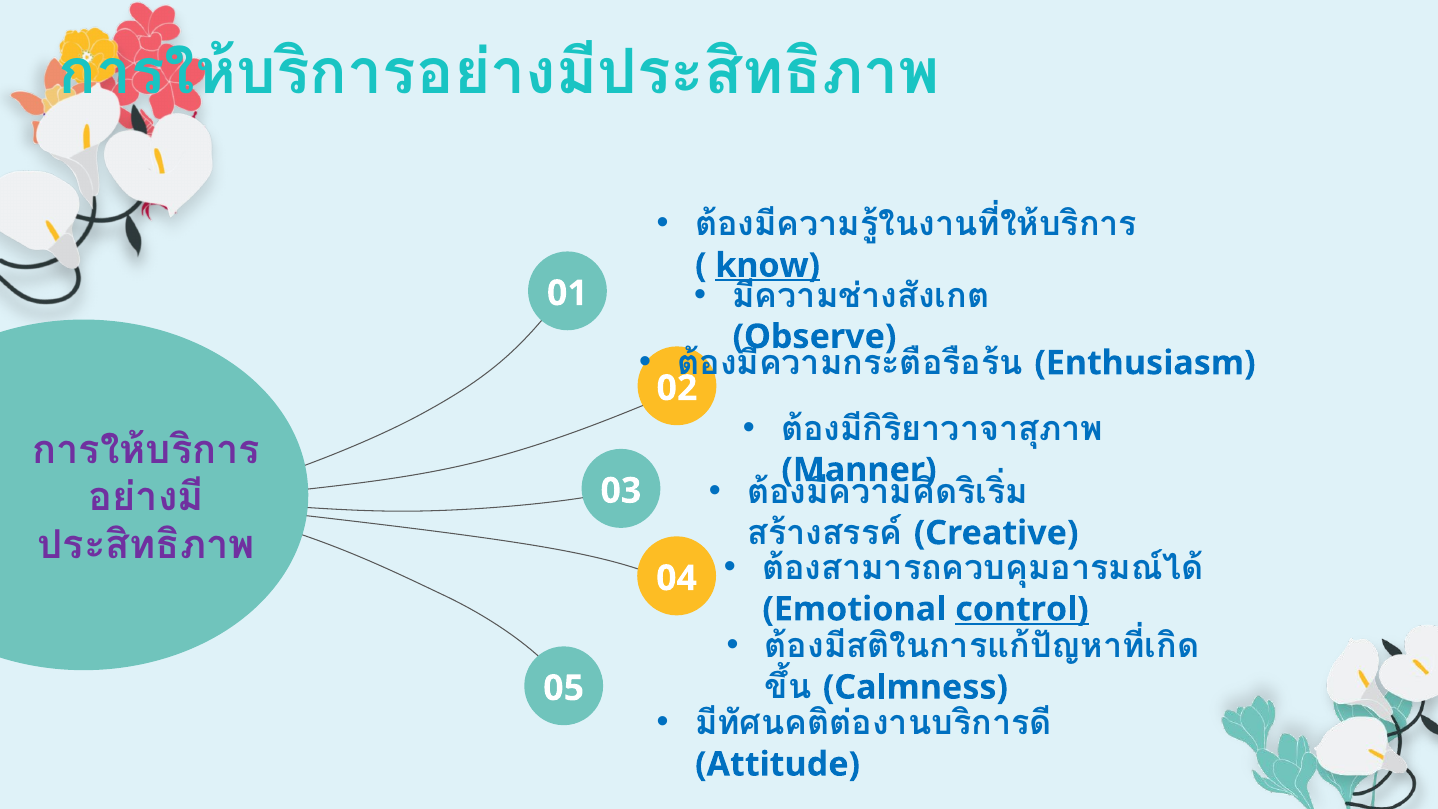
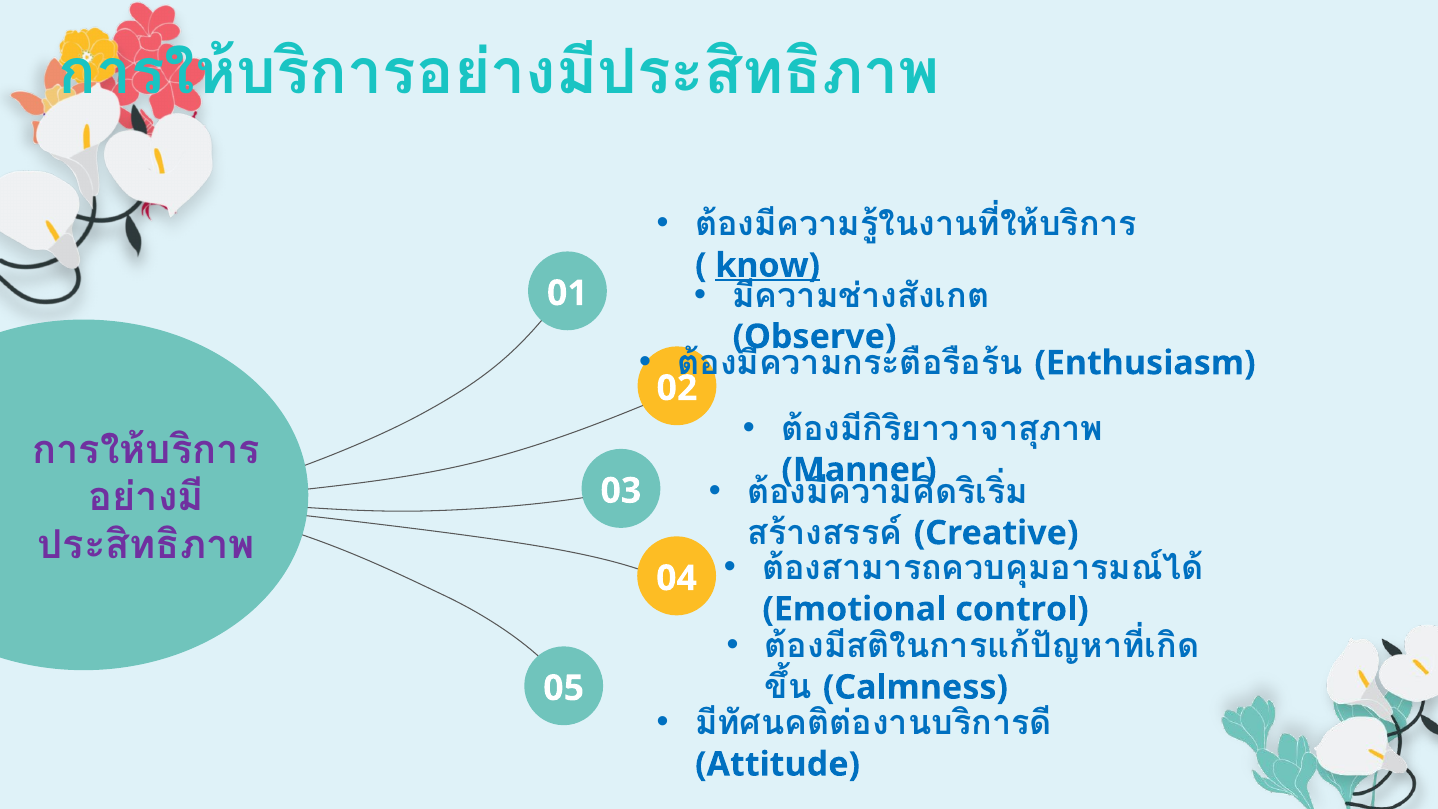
control underline: present -> none (1022, 609)
